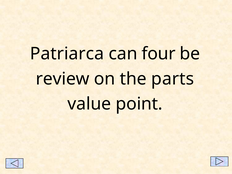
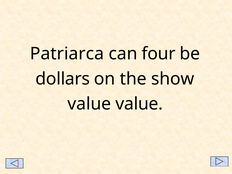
review: review -> dollars (63, 79)
parts: parts -> show (173, 79)
value point: point -> value (139, 104)
